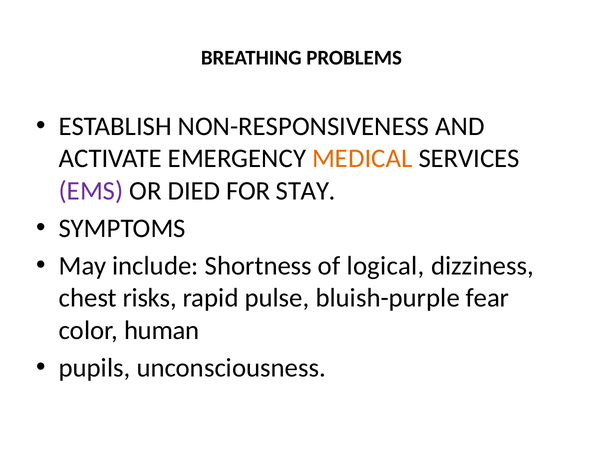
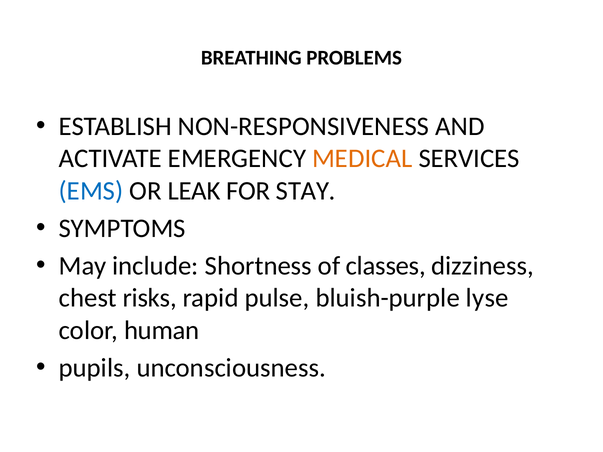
EMS colour: purple -> blue (91, 191)
DIED: DIED -> LEAK (194, 191)
logical: logical -> classes (386, 266)
fear: fear -> lyse (487, 298)
